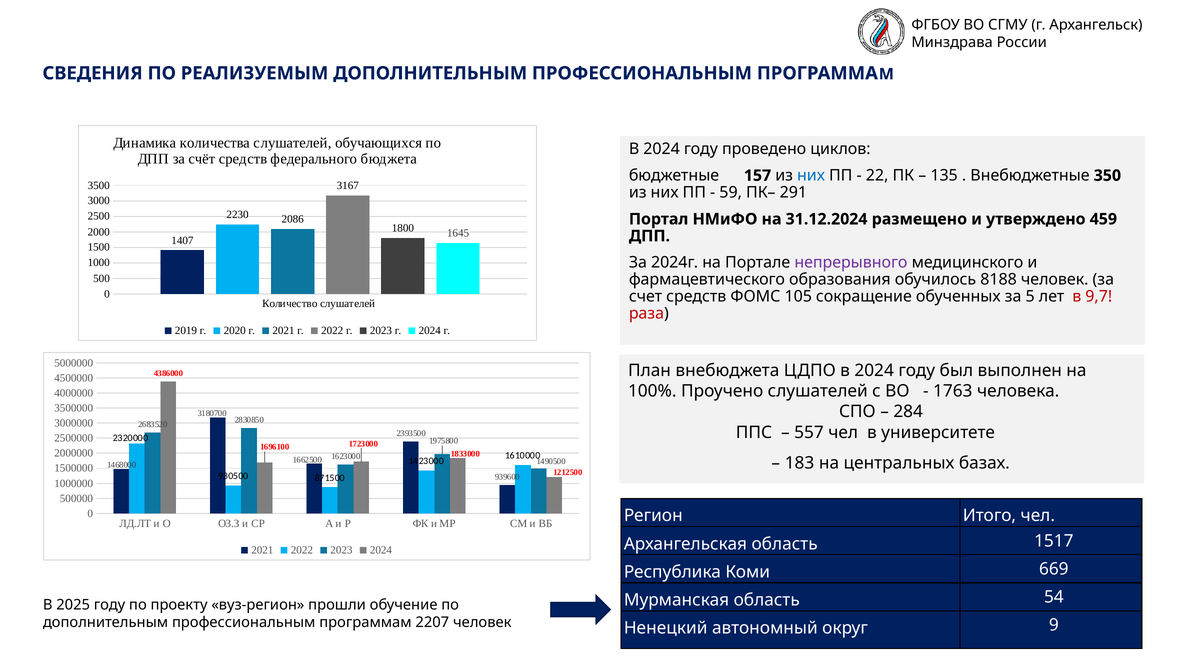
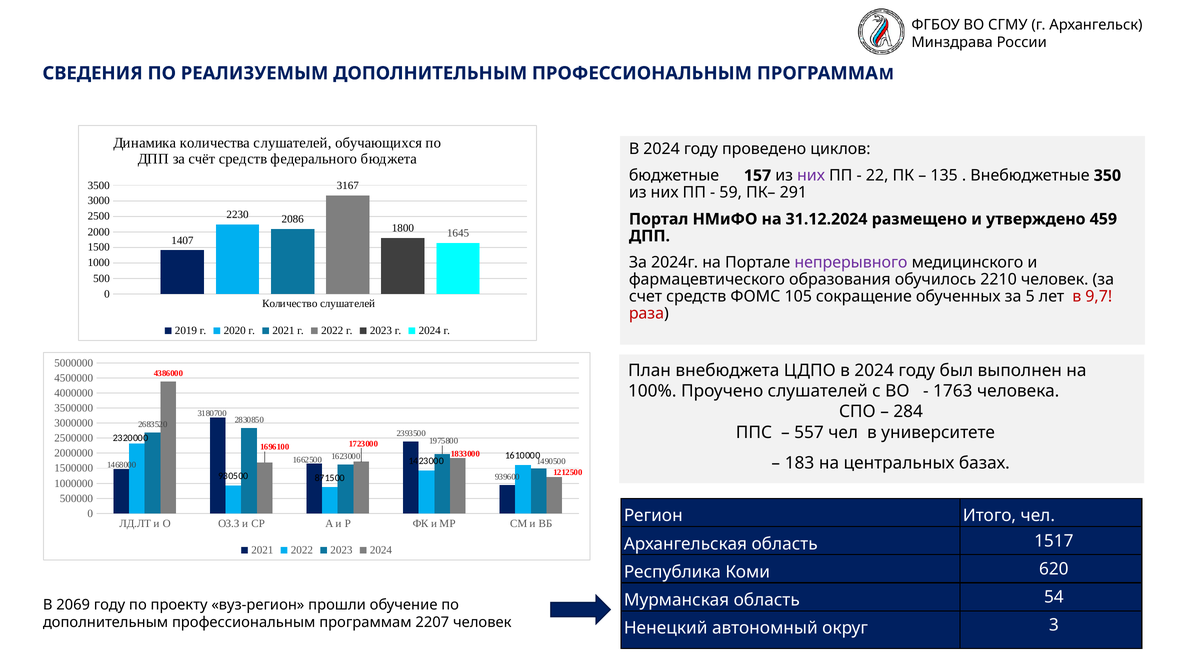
них colour: blue -> purple (811, 176)
8188: 8188 -> 2210 (999, 280)
669: 669 -> 620 (1054, 569)
2025: 2025 -> 2069 (73, 605)
9: 9 -> 3 (1054, 626)
